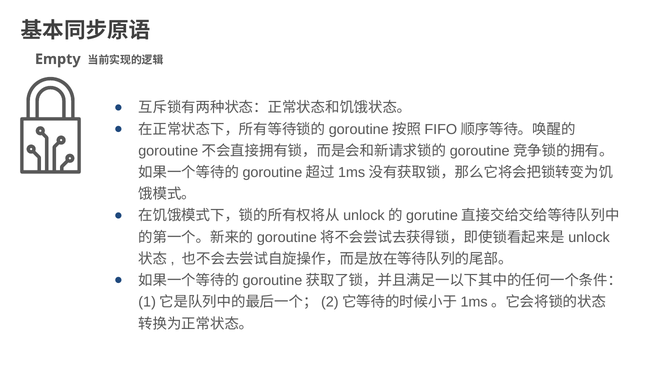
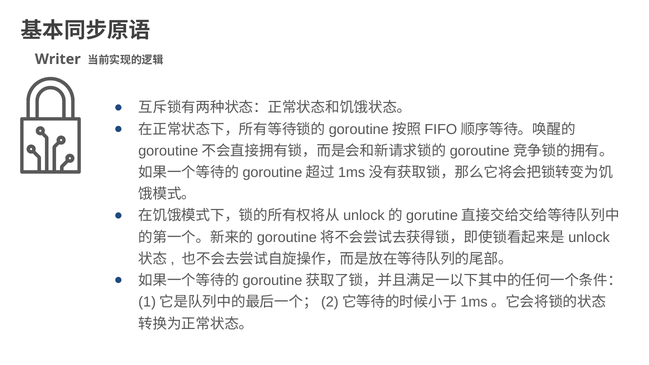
Empty: Empty -> Writer (58, 59)
